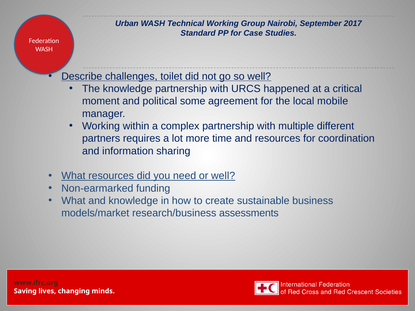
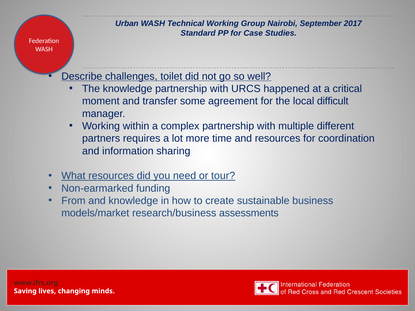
political: political -> transfer (160, 101)
mobile: mobile -> difficult (333, 101)
or well: well -> tour (223, 176)
What: What -> From (73, 201)
